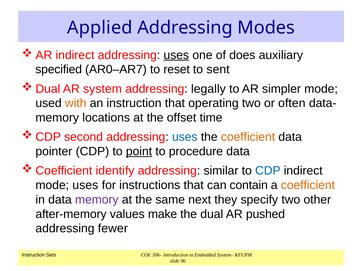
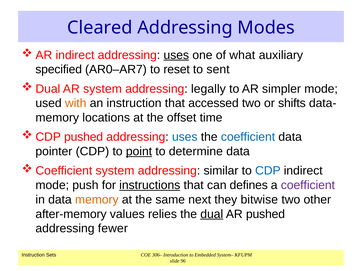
Applied: Applied -> Cleared (100, 28)
does: does -> what (242, 55)
operating: operating -> accessed (213, 103)
often: often -> shifts (292, 103)
second: second -> pushed (84, 137)
coefficient colour: orange -> blue (248, 137)
procedure: procedure -> determine (196, 152)
identify: identify -> system (115, 171)
mode uses: uses -> push (85, 185)
instructions underline: none -> present (150, 185)
contain: contain -> defines (249, 185)
coefficient colour: orange -> purple (308, 185)
memory colour: purple -> orange (97, 200)
specify: specify -> bitwise (259, 200)
make: make -> relies (163, 214)
dual underline: none -> present (212, 214)
